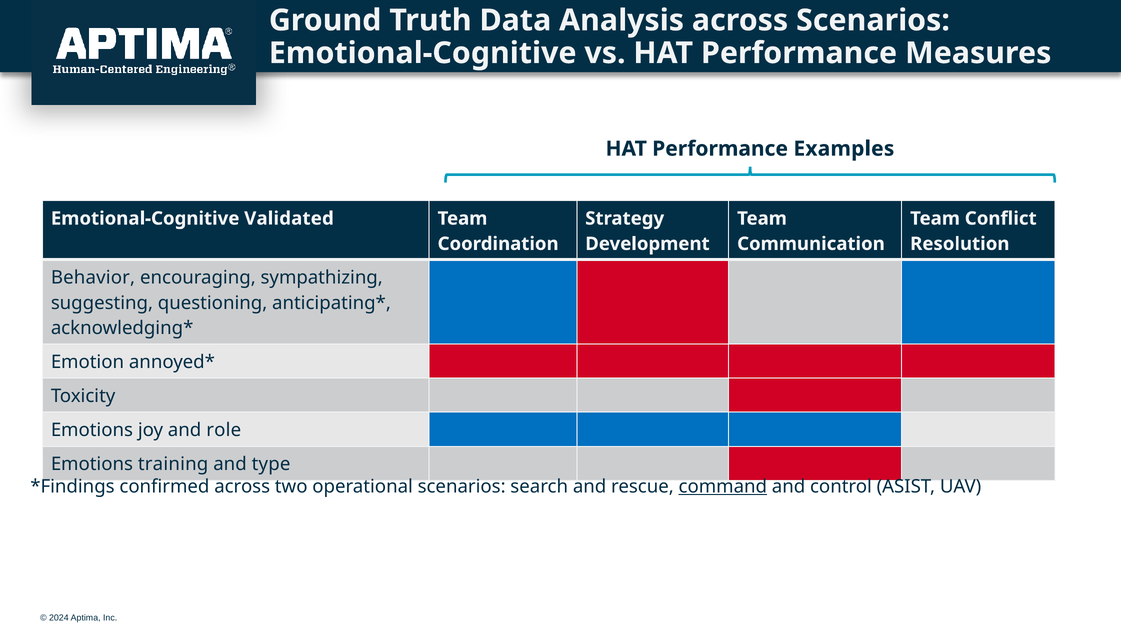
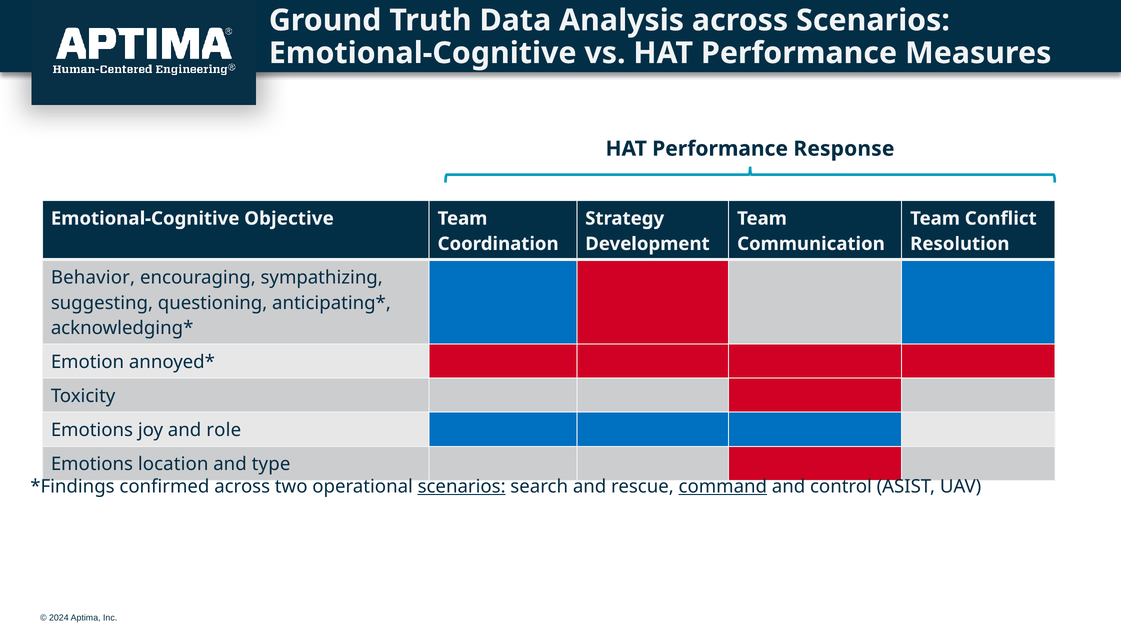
Examples: Examples -> Response (844, 149)
Validated: Validated -> Objective (289, 219)
training: training -> location (173, 465)
scenarios underline: none -> present (462, 487)
